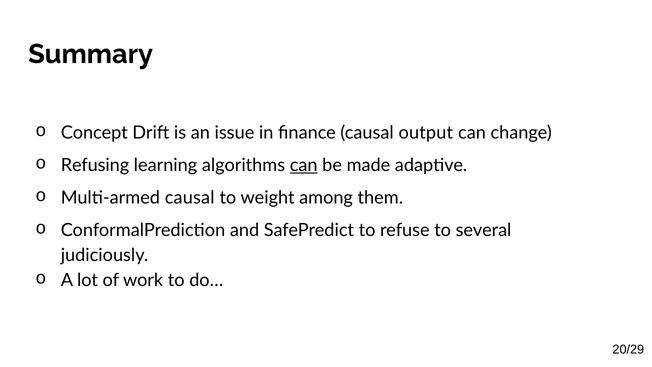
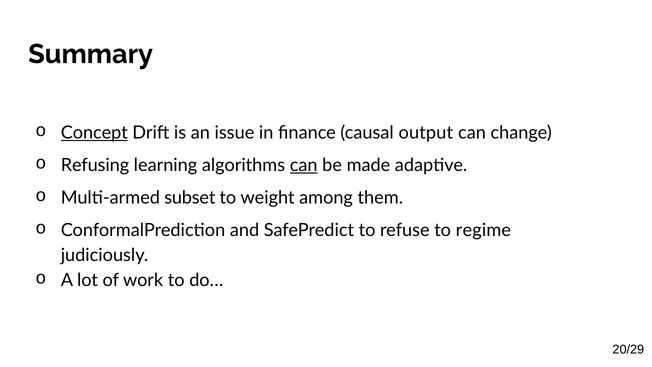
Concept underline: none -> present (94, 133)
Multi-armed causal: causal -> subset (190, 198)
several: several -> regime (483, 230)
